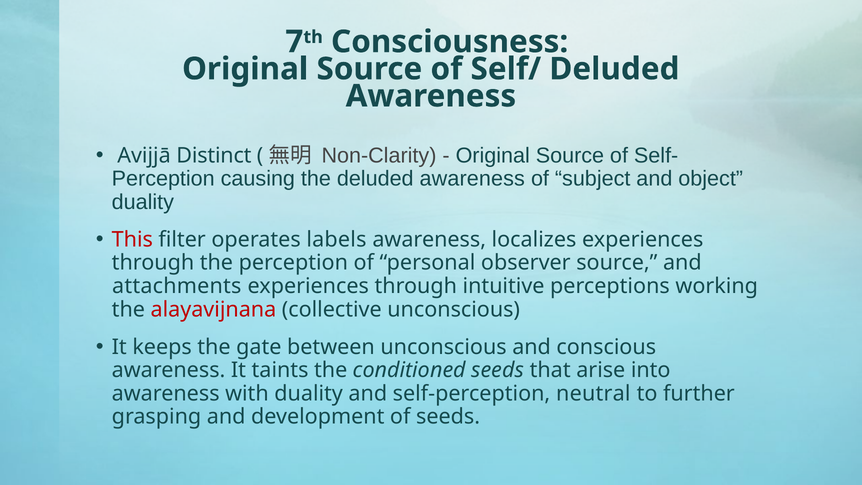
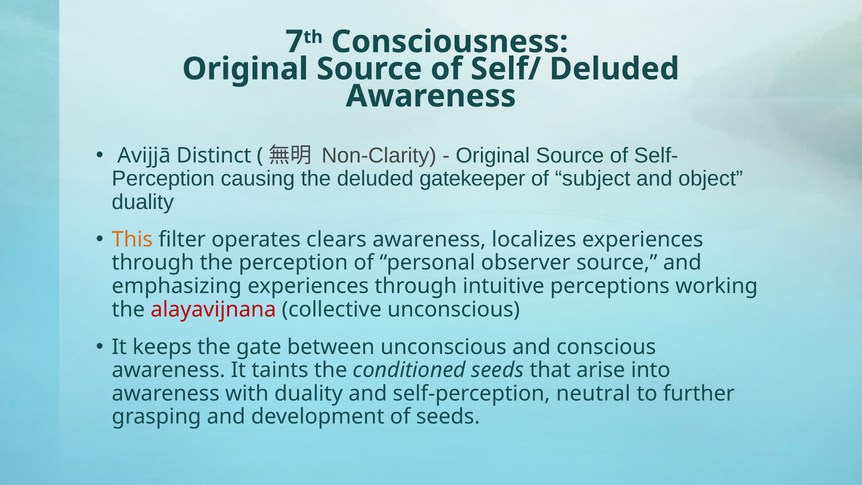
the deluded awareness: awareness -> gatekeeper (472, 179)
This colour: red -> orange (132, 240)
labels: labels -> clears (336, 240)
attachments: attachments -> emphasizing (177, 286)
